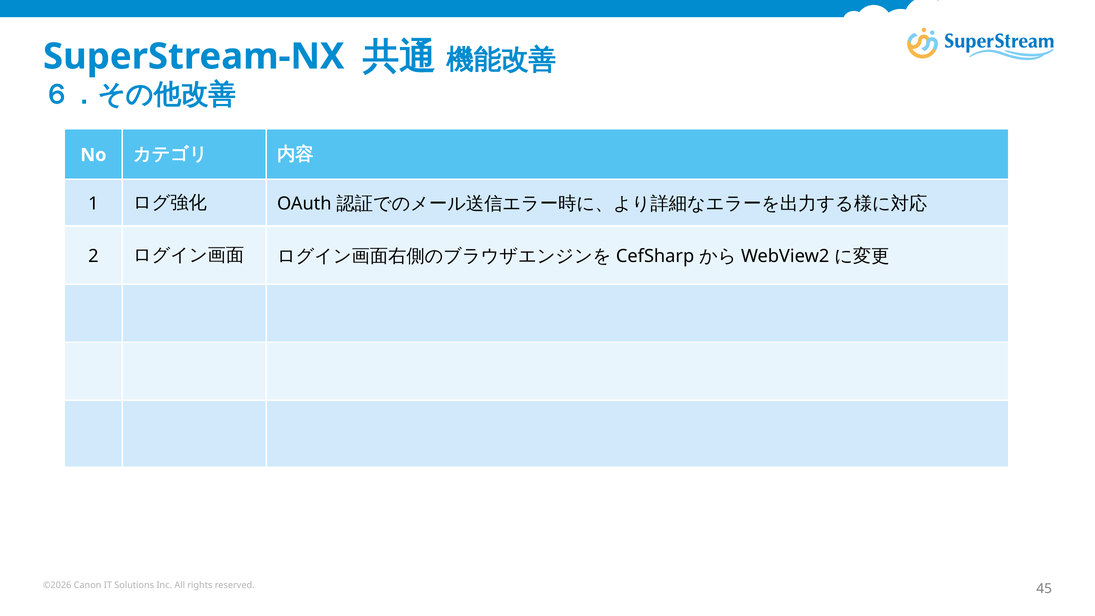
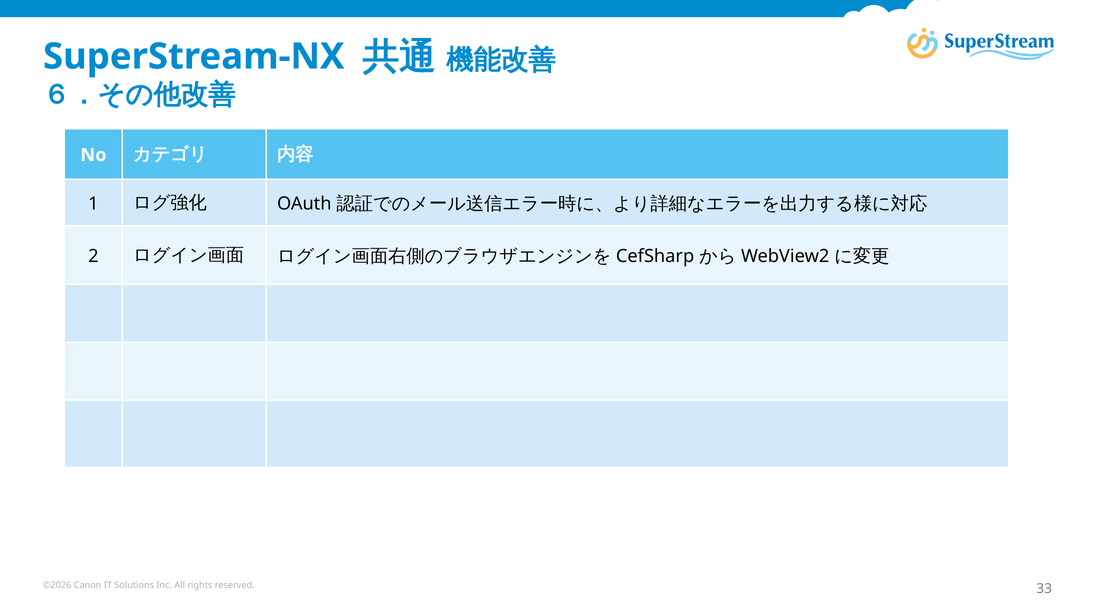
45: 45 -> 33 (1044, 589)
